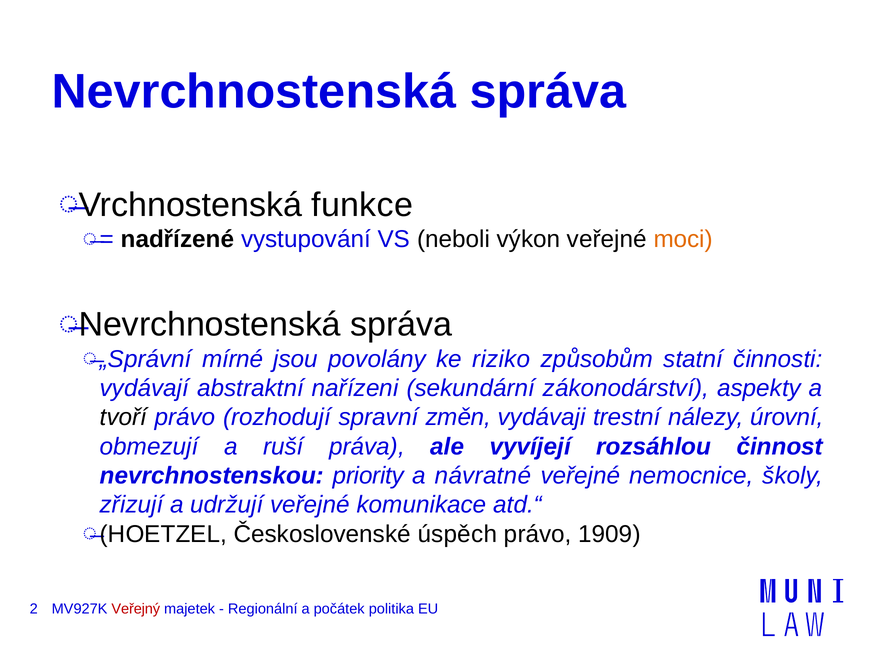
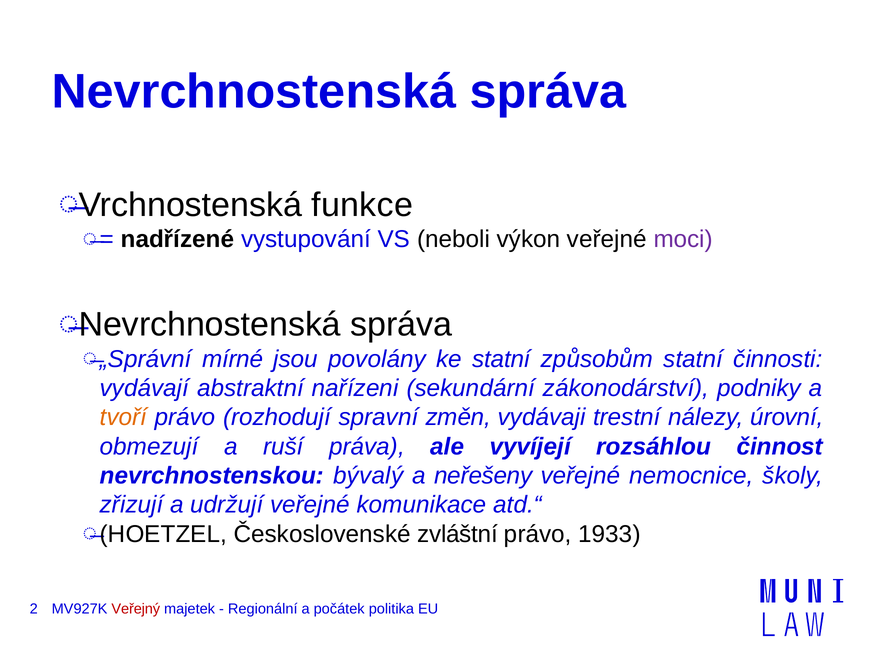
moci colour: orange -> purple (683, 239)
ke riziko: riziko -> statní (501, 359)
aspekty: aspekty -> podniky (759, 388)
tvoří colour: black -> orange (124, 417)
priority: priority -> bývalý (368, 476)
návratné: návratné -> neřešeny (483, 476)
úspěch: úspěch -> zvláštní (458, 534)
1909: 1909 -> 1933 (610, 534)
